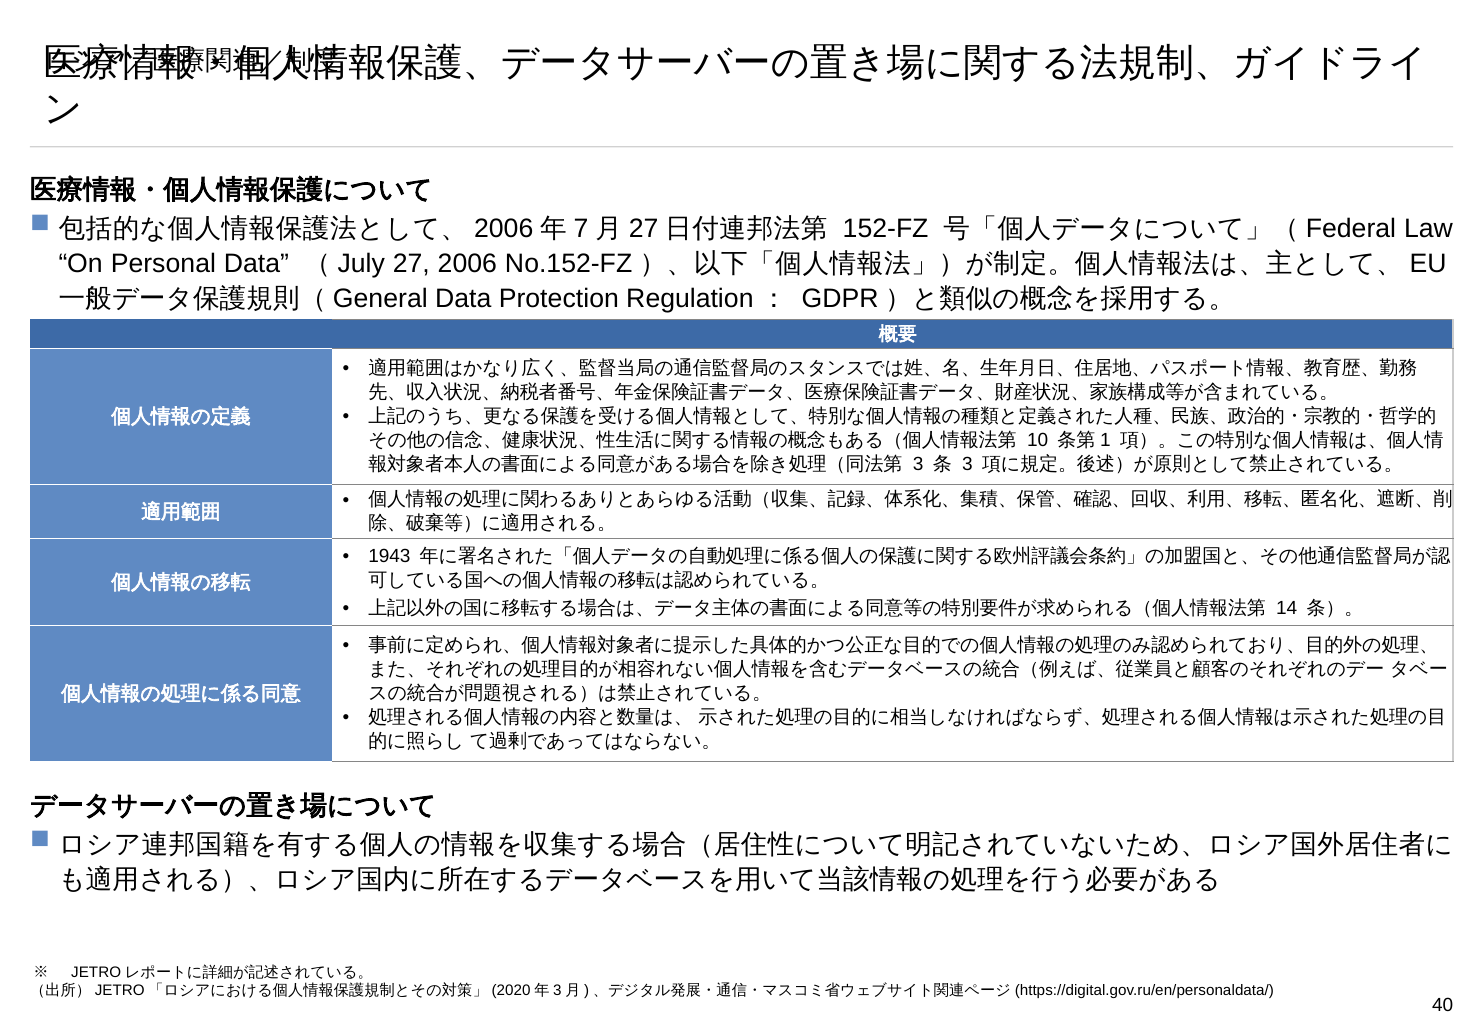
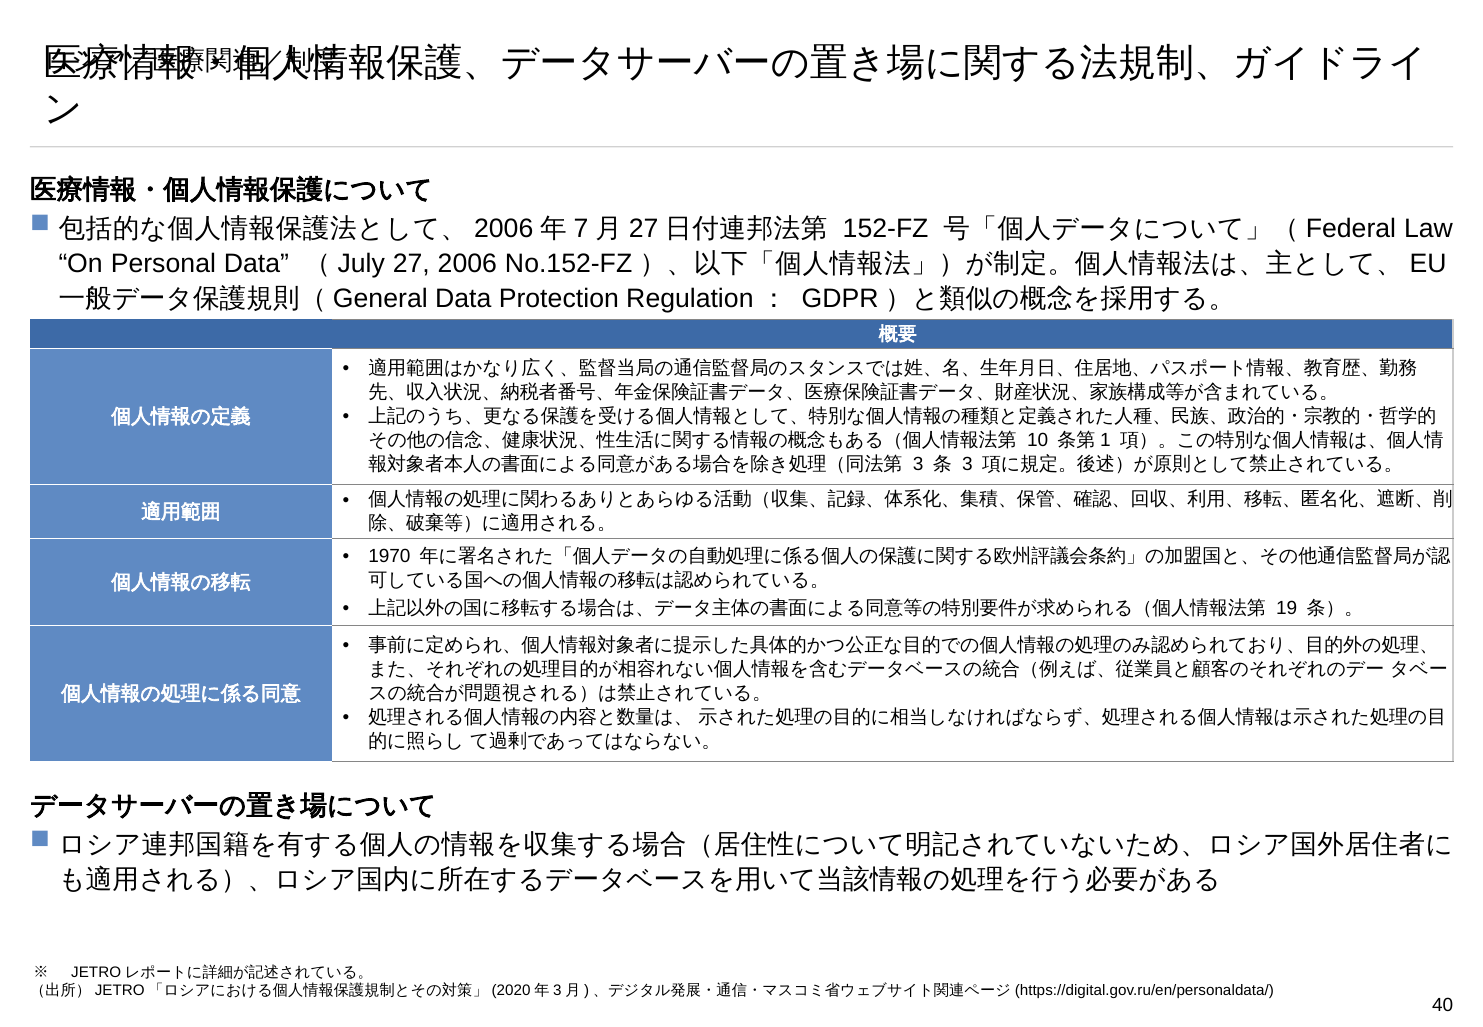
1943: 1943 -> 1970 (389, 556)
14: 14 -> 19 (1287, 608)
